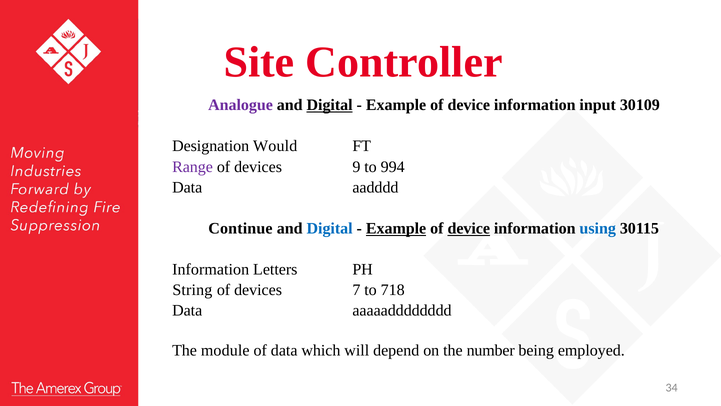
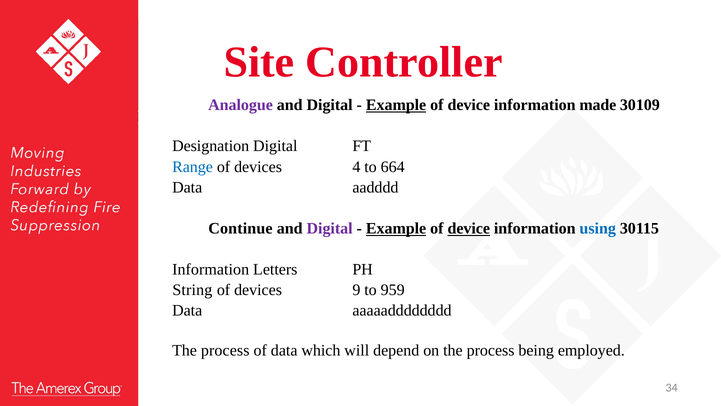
Digital underline: present -> none (330, 105)
Example underline: none -> present (396, 105)
input: input -> made (598, 105)
Designation Would: Would -> Digital (275, 146)
Range colour: purple -> blue (192, 167)
9: 9 -> 4 (356, 167)
994: 994 -> 664 (393, 167)
Digital colour: blue -> purple (330, 228)
7: 7 -> 9 (356, 290)
718: 718 -> 959 (393, 290)
module: module -> process (225, 350)
on the number: number -> process (491, 350)
